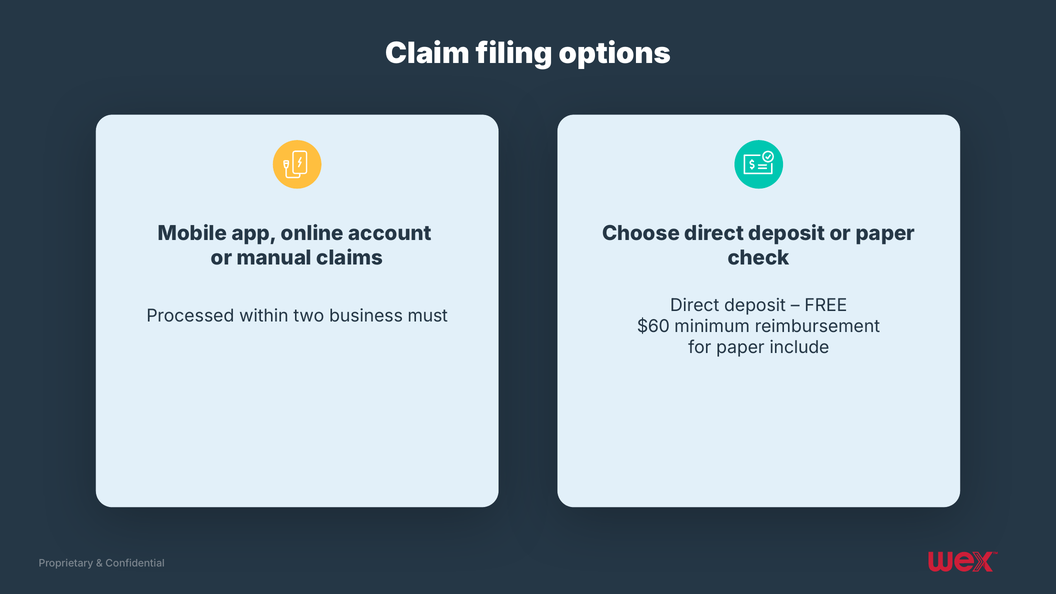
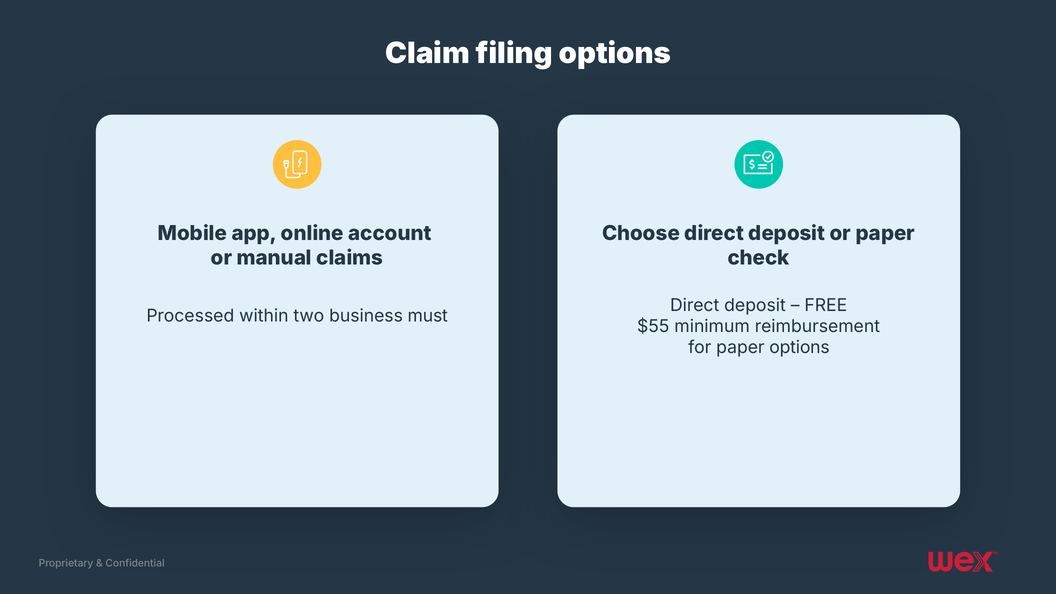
$60: $60 -> $55 (653, 326)
paper include: include -> options (800, 347)
